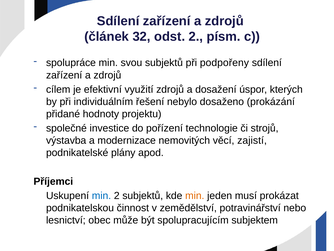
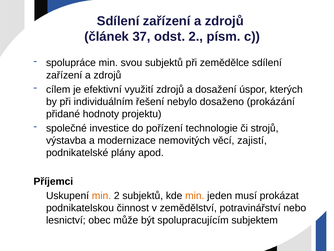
32: 32 -> 37 (142, 37)
podpořeny: podpořeny -> zemědělce (224, 63)
min colour: blue -> orange (101, 195)
